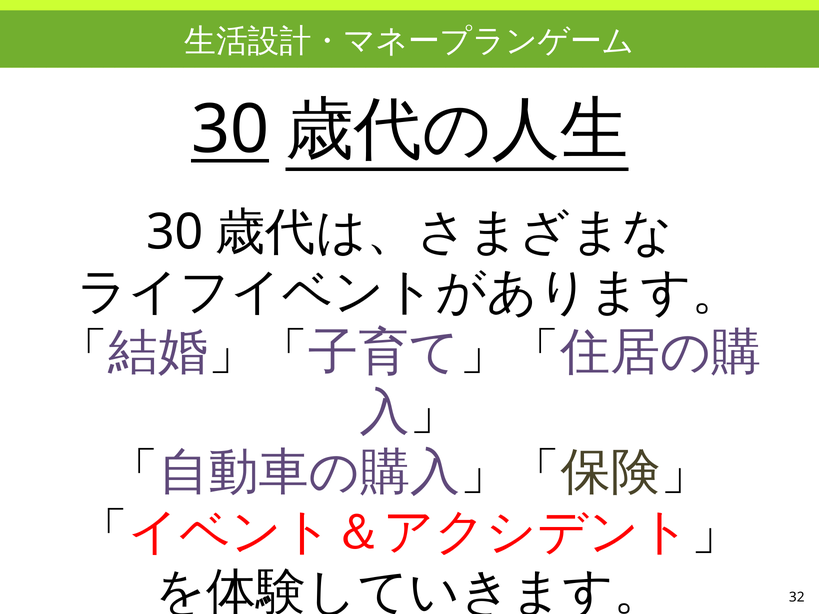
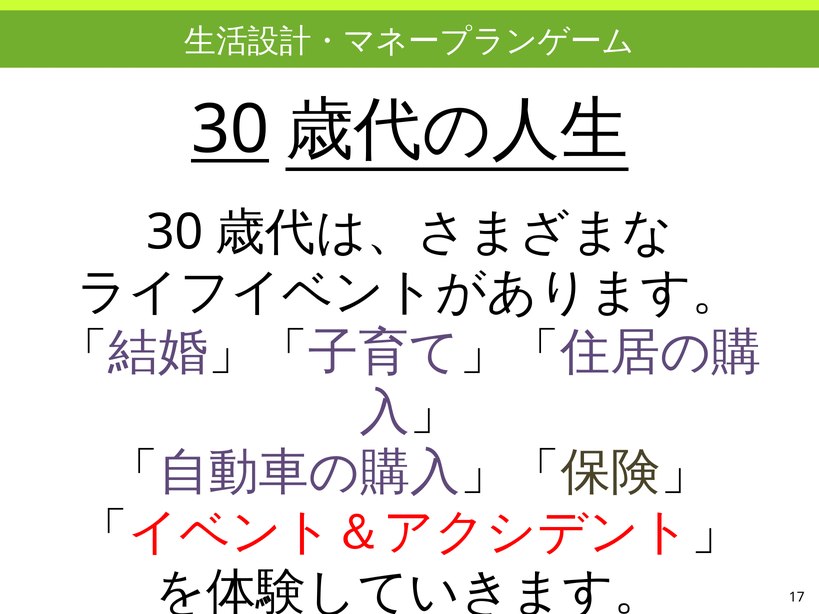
32: 32 -> 17 (797, 598)
